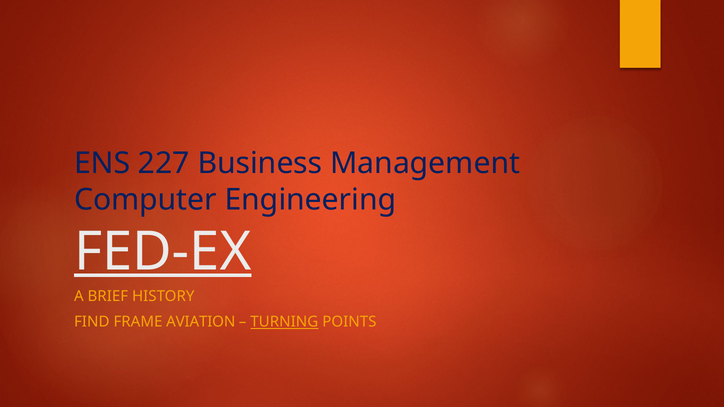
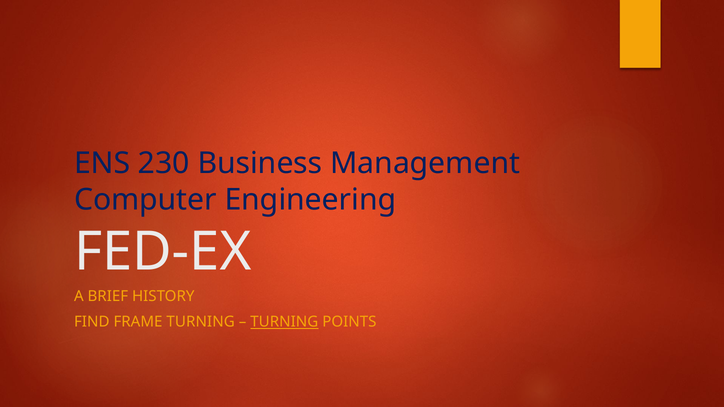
227: 227 -> 230 (164, 164)
FED-EX underline: present -> none (163, 252)
FRAME AVIATION: AVIATION -> TURNING (201, 322)
